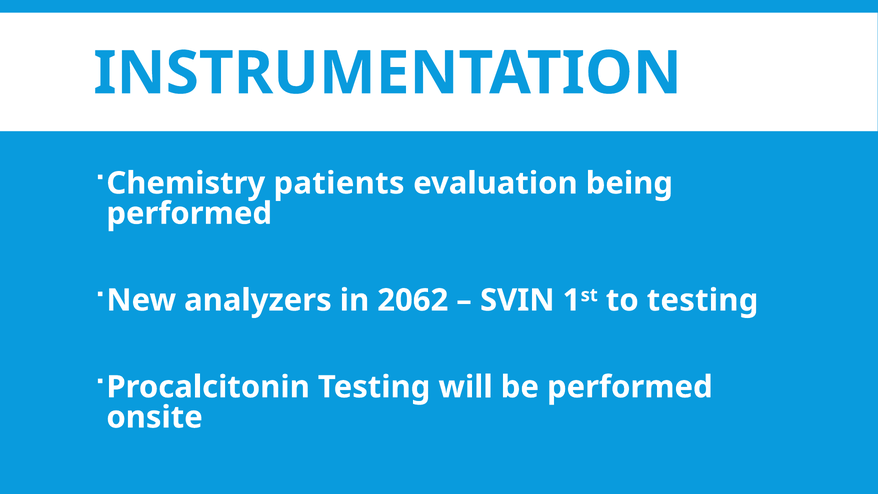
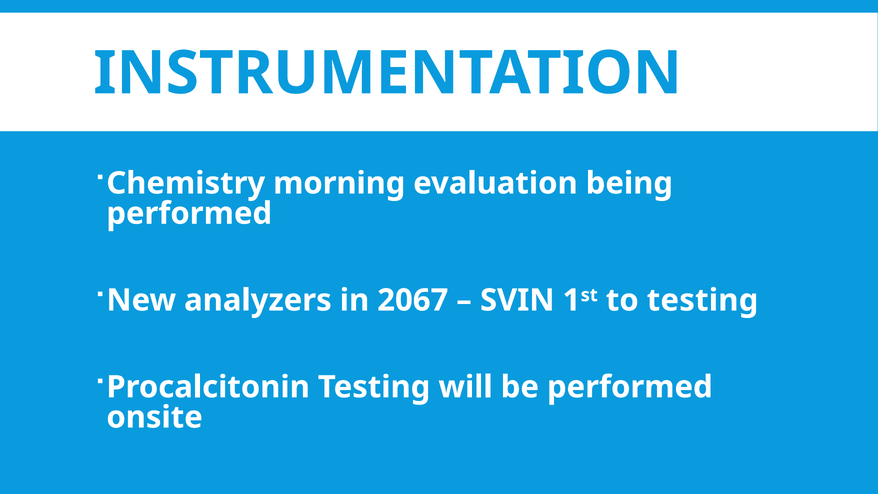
patients: patients -> morning (339, 183)
2062: 2062 -> 2067 (413, 300)
